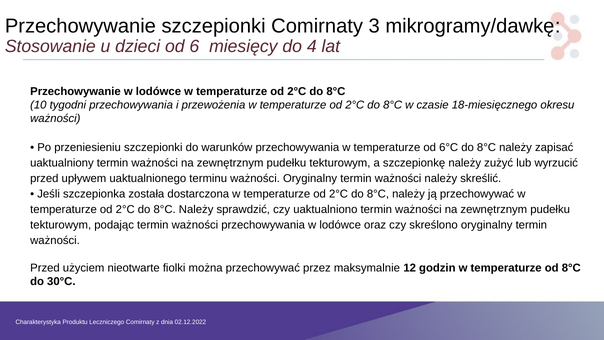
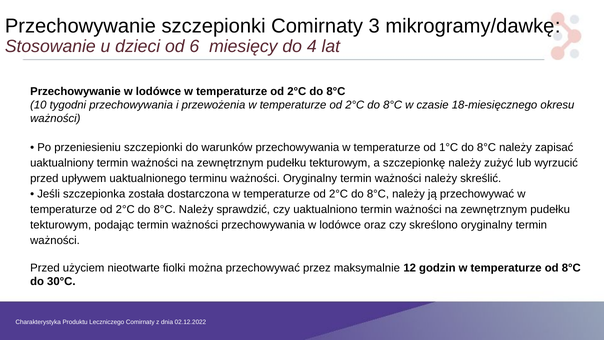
6°C: 6°C -> 1°C (449, 148)
